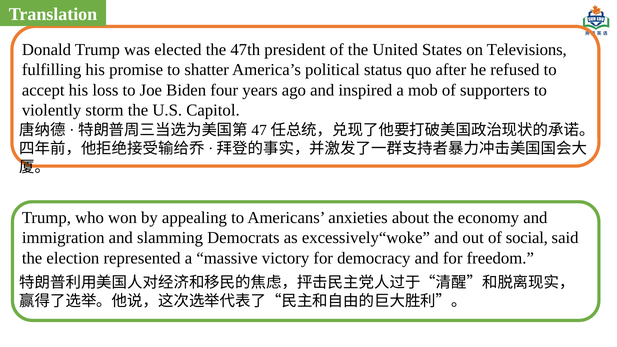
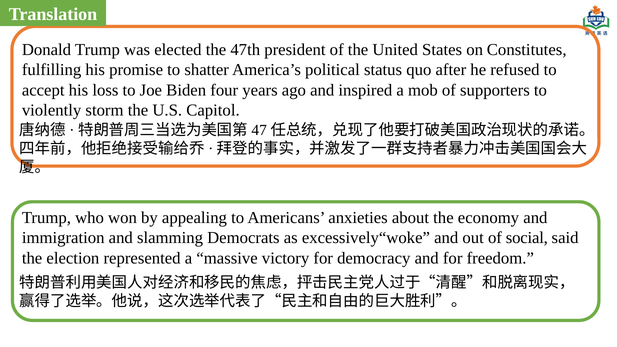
Televisions: Televisions -> Constitutes (527, 50)
